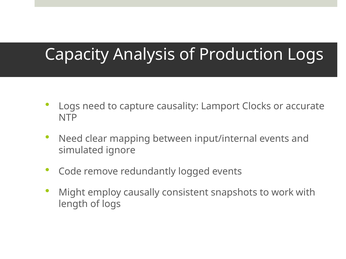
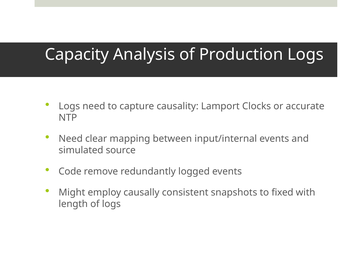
ignore: ignore -> source (121, 151)
work: work -> fixed (282, 193)
